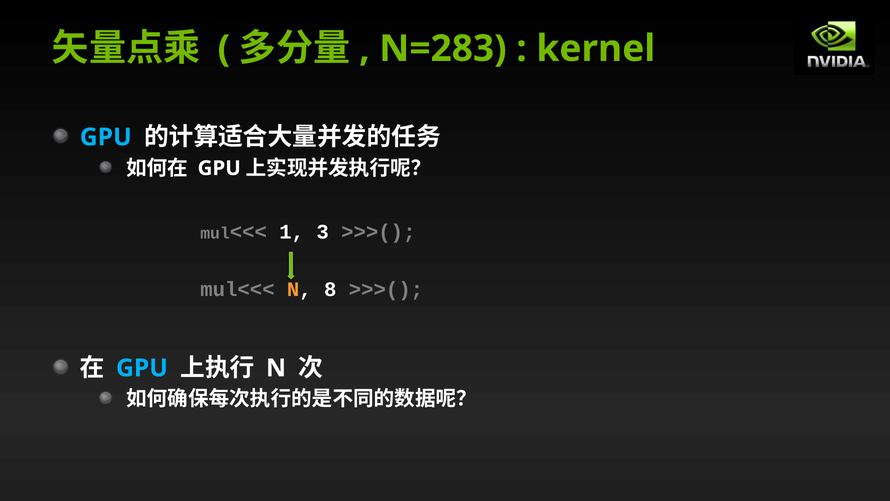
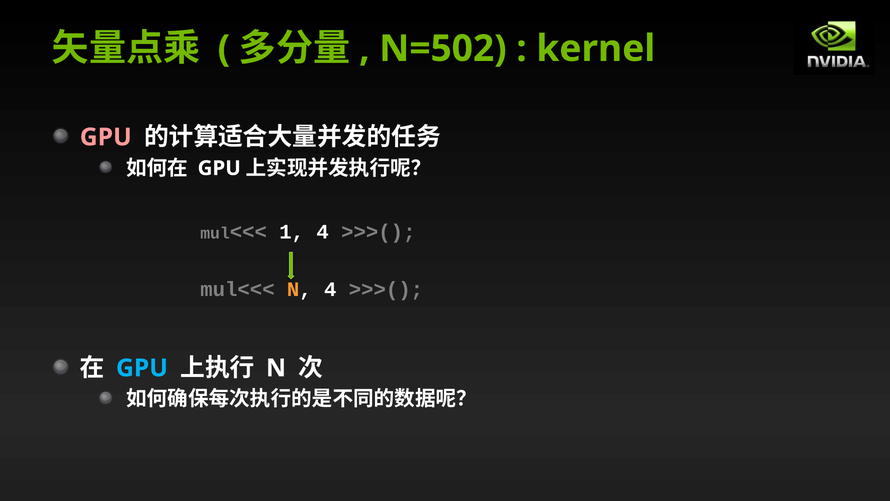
N=283: N=283 -> N=502 (443, 49)
GPU colour: light blue -> pink (106, 137)
1 3: 3 -> 4 (323, 232)
N 8: 8 -> 4 (330, 289)
